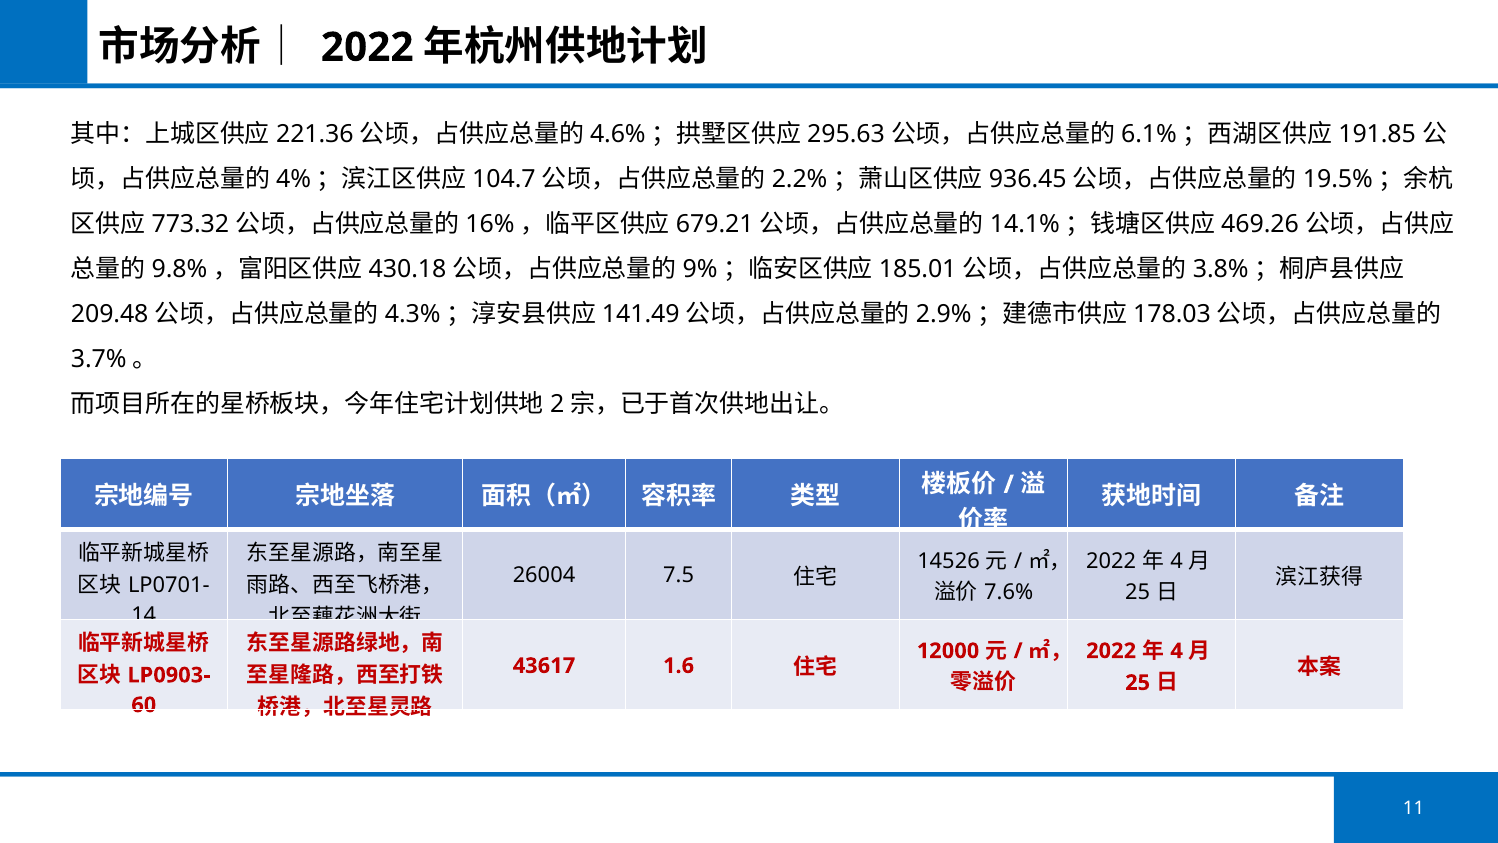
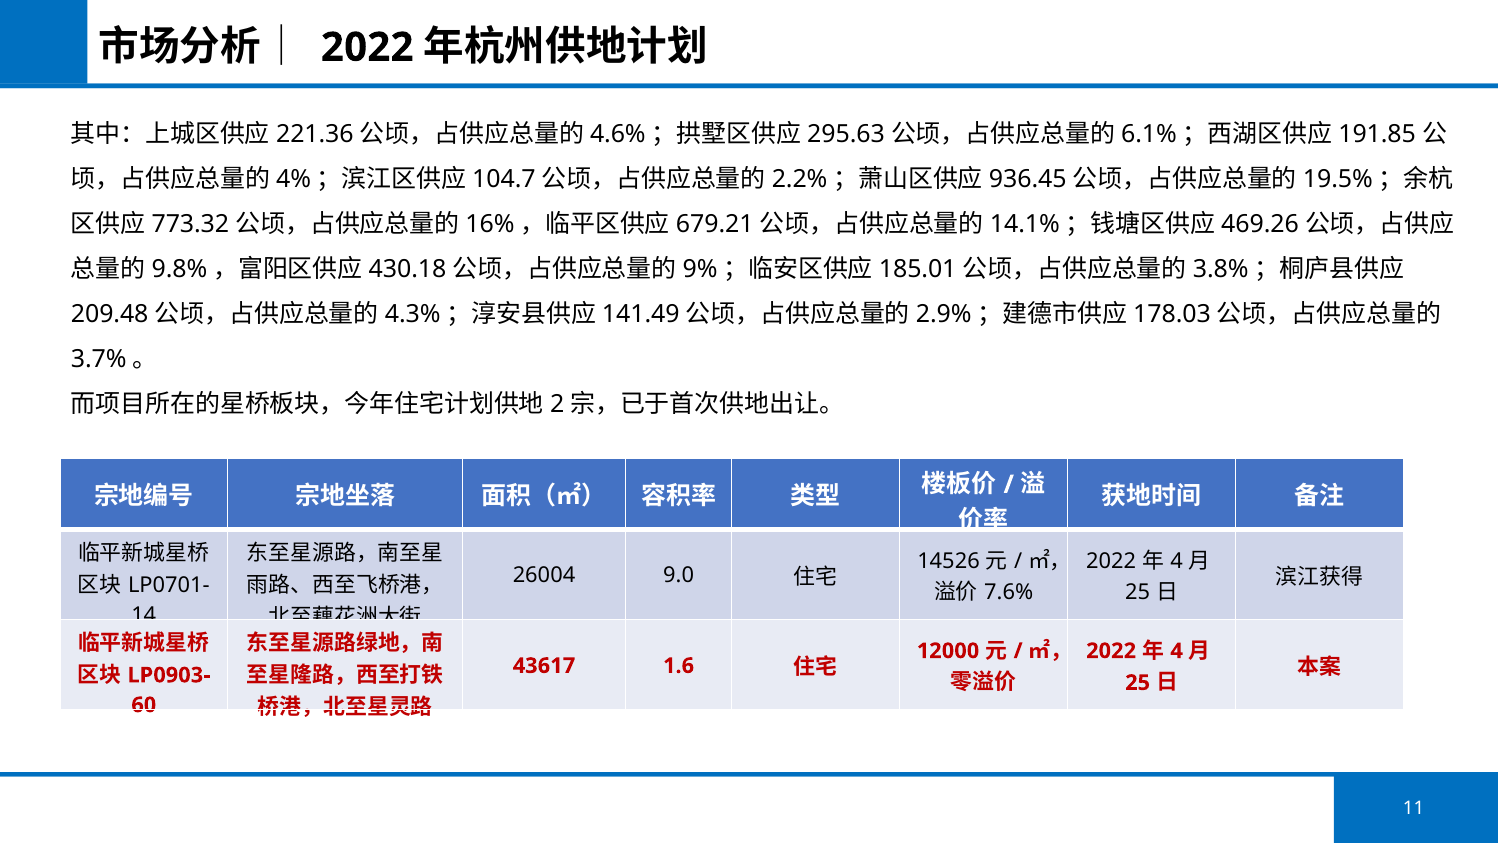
7.5: 7.5 -> 9.0 (679, 575)
